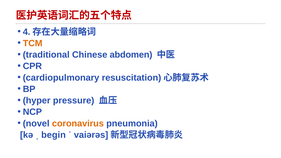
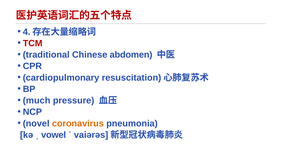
TCM colour: orange -> red (33, 43)
hyper: hyper -> much (37, 101)
begin: begin -> vowel (54, 135)
